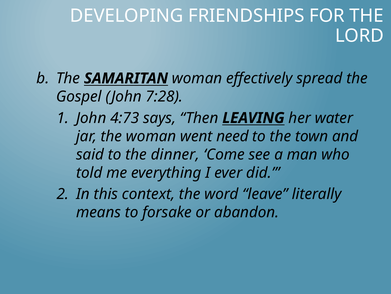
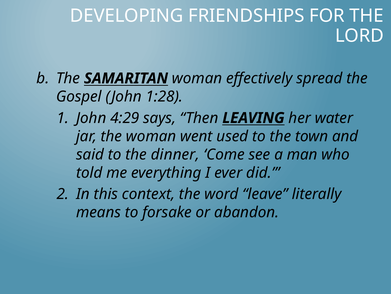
7:28: 7:28 -> 1:28 (164, 96)
4:73: 4:73 -> 4:29 (125, 118)
need: need -> used (232, 136)
